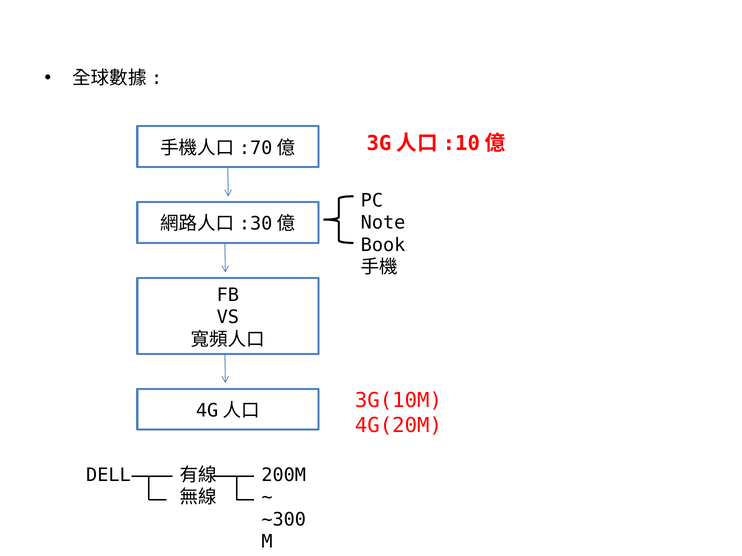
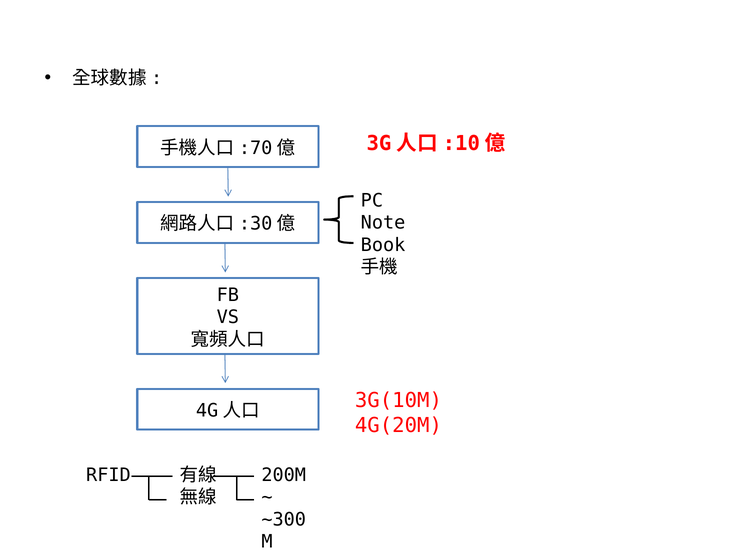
DELL: DELL -> RFID (108, 475)
